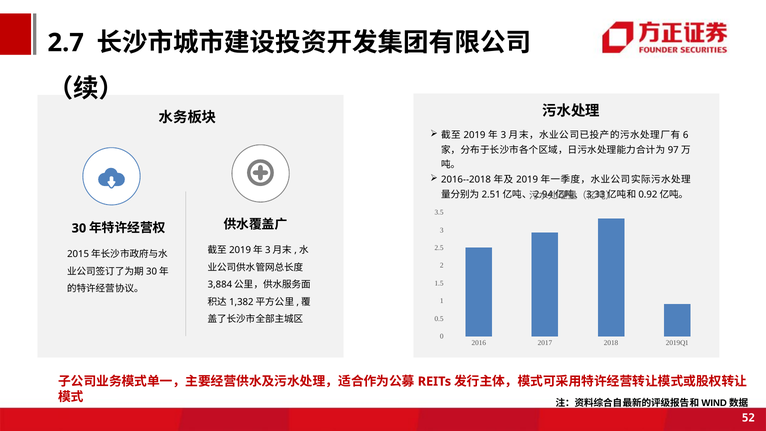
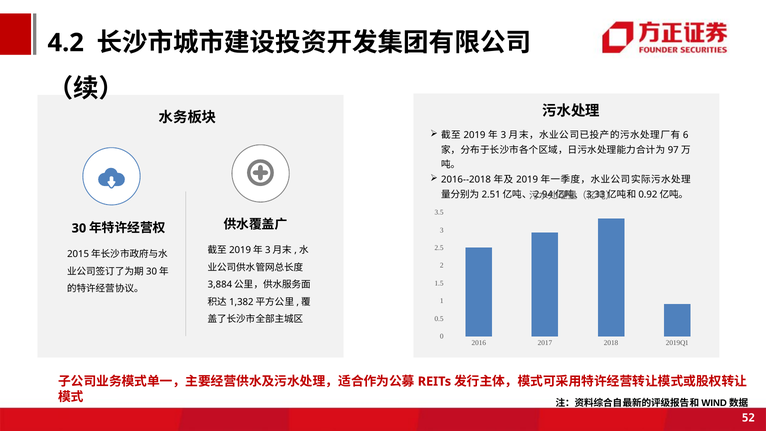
2.7: 2.7 -> 4.2 (66, 43)
